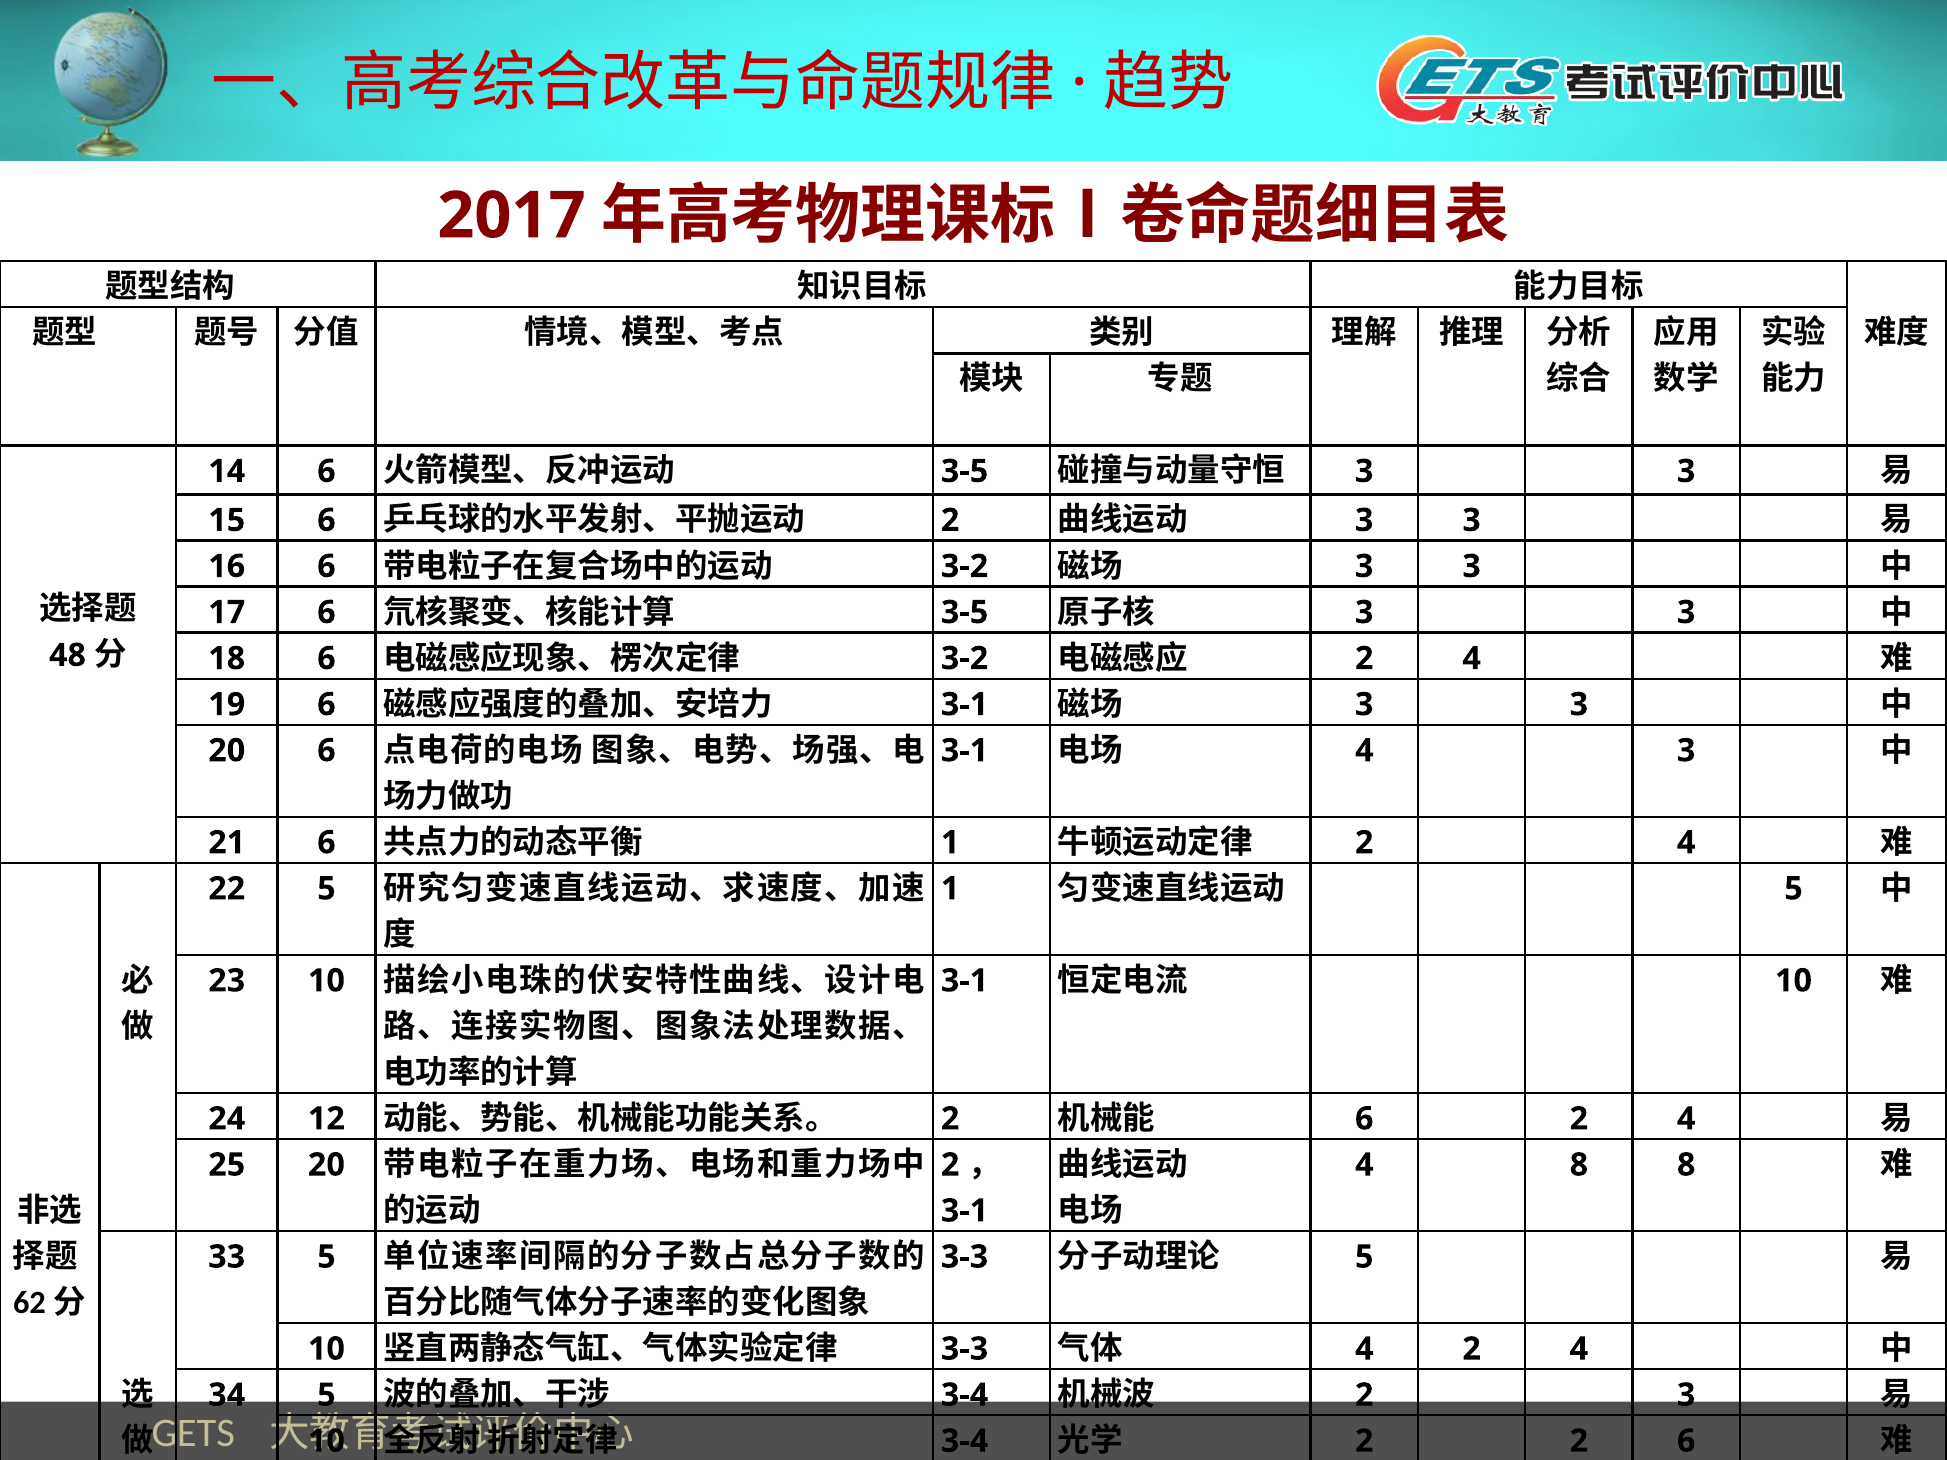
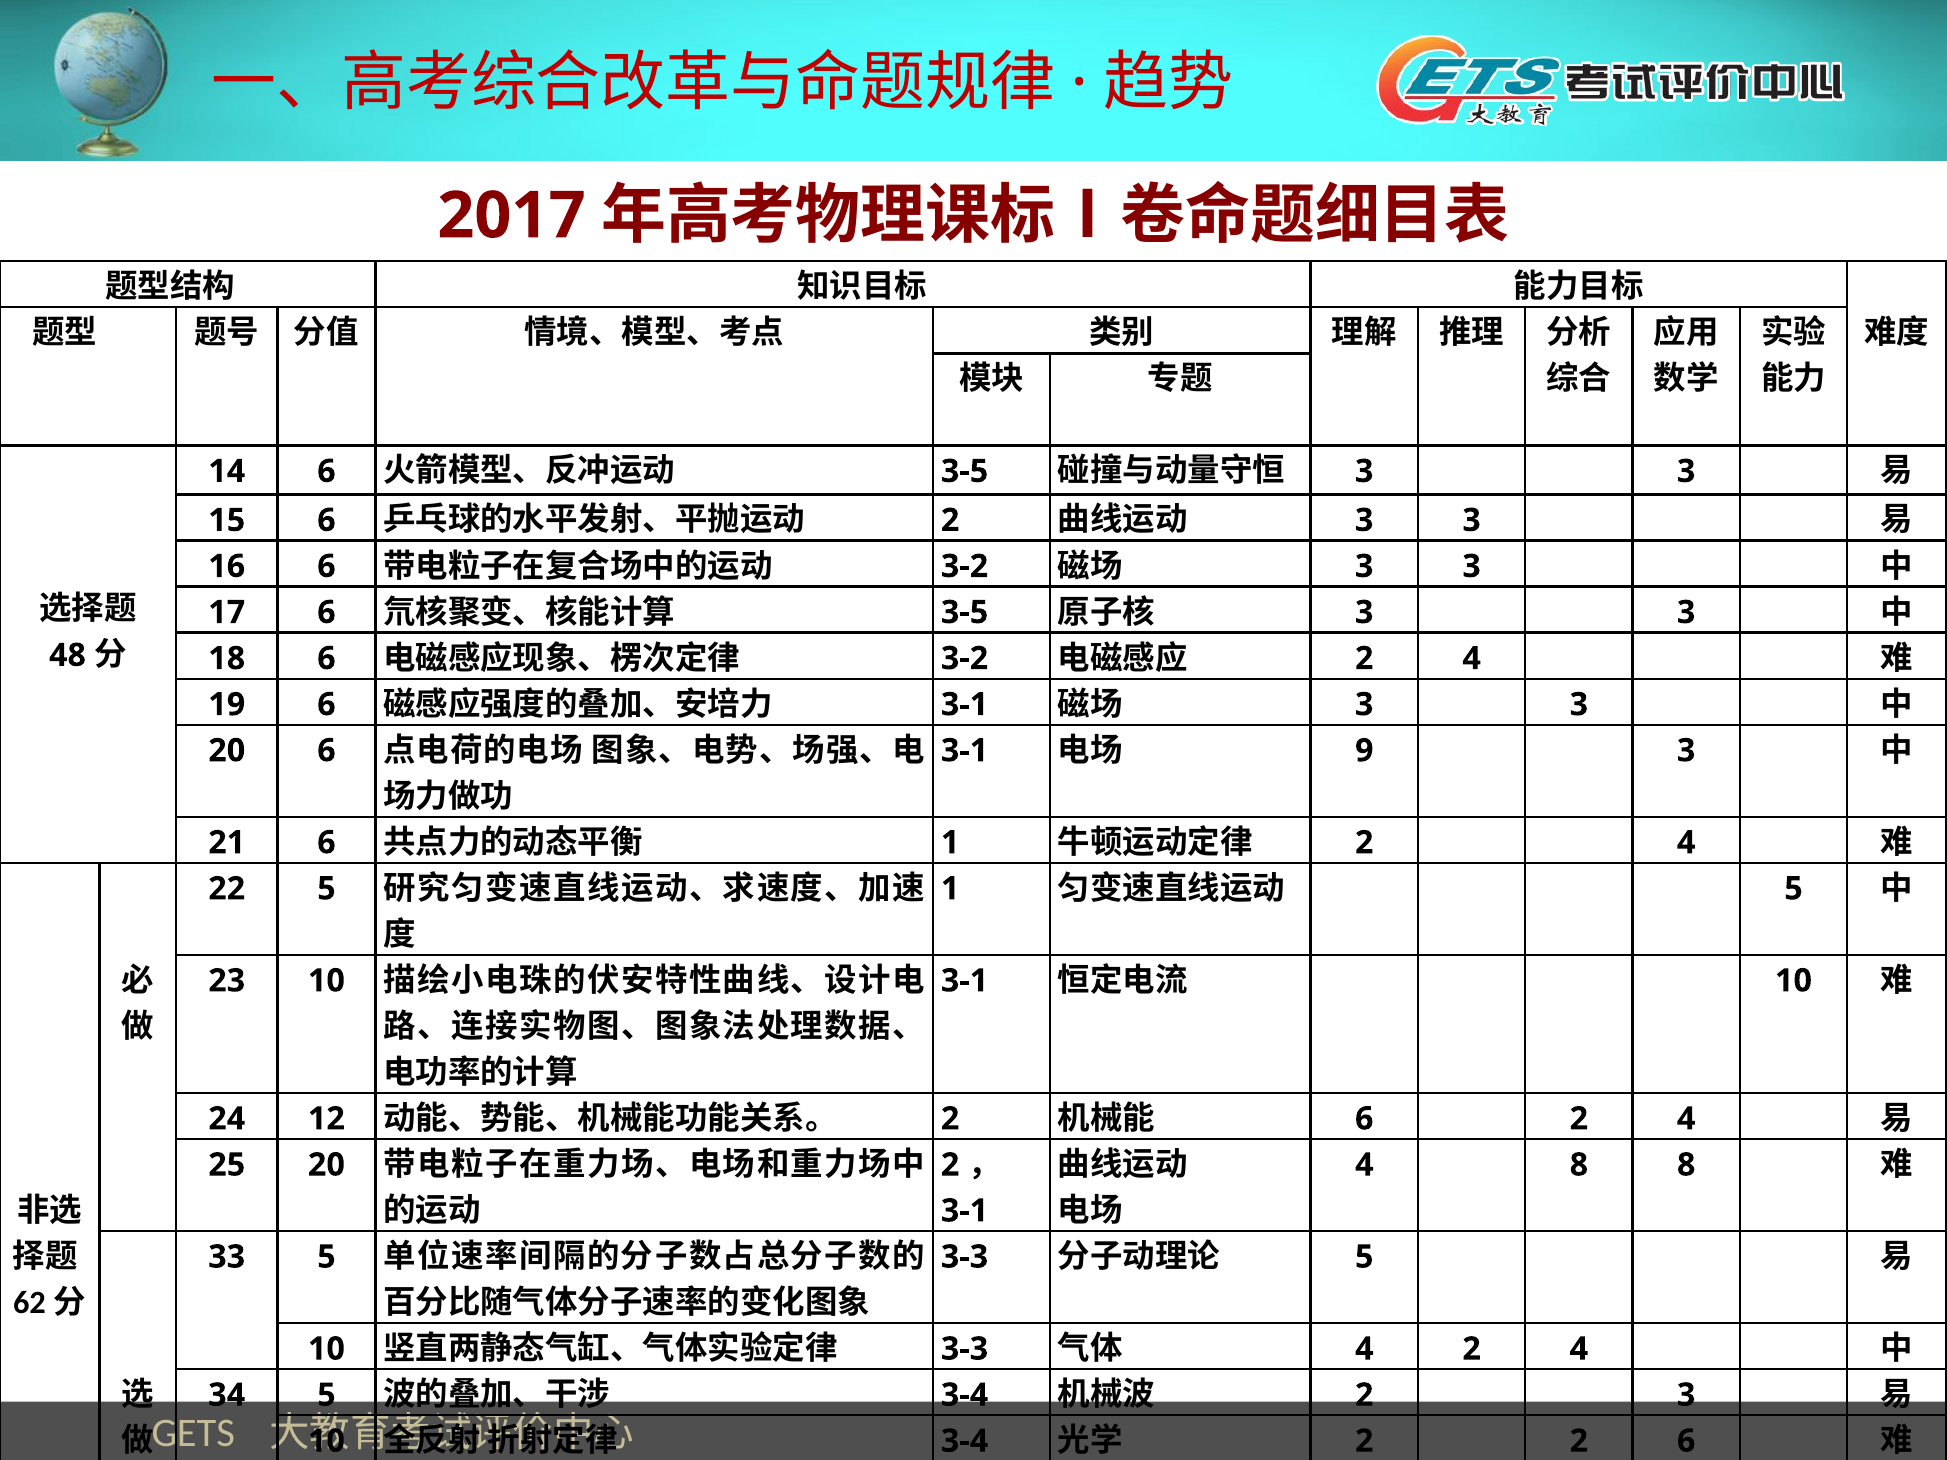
4: 4 -> 9 (1364, 751)
